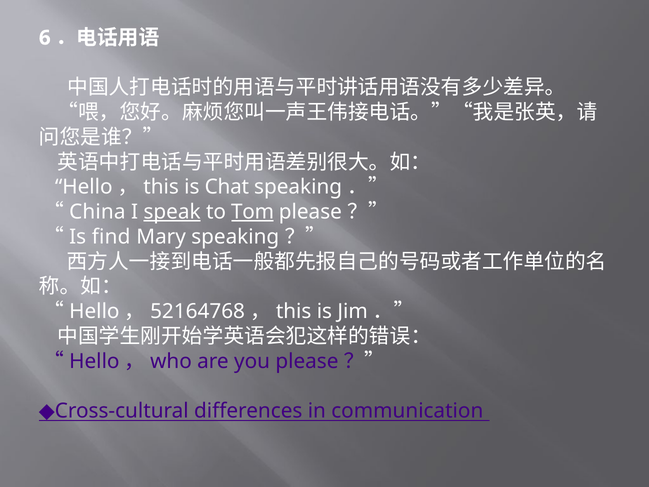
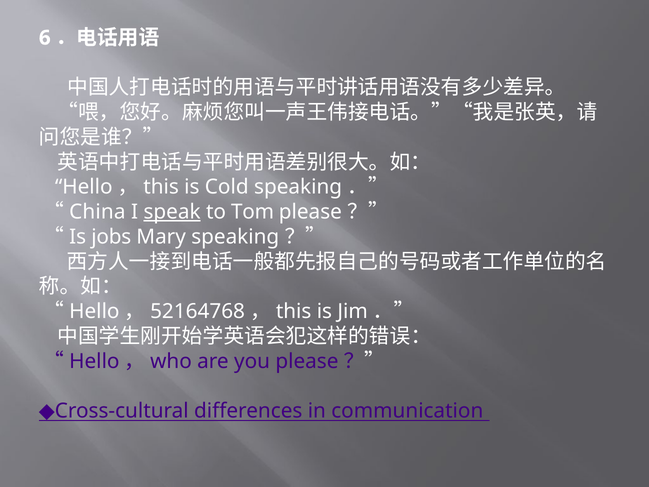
Chat: Chat -> Cold (227, 187)
Tom underline: present -> none (253, 212)
find: find -> jobs (111, 237)
